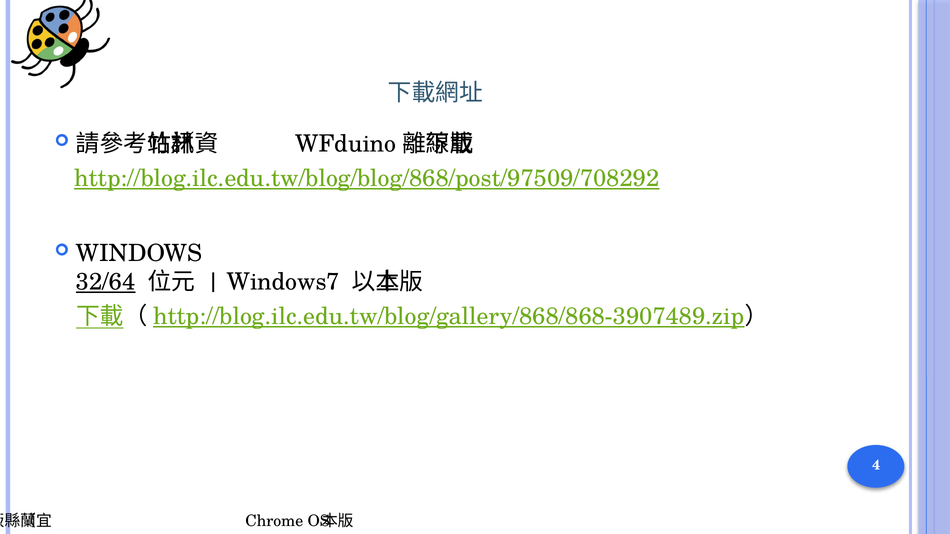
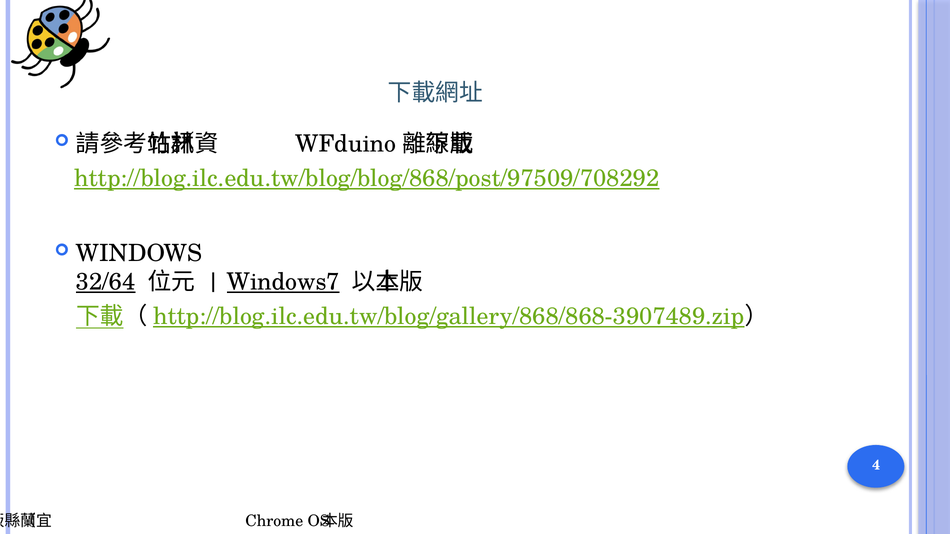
Windows7 underline: none -> present (283, 282)
